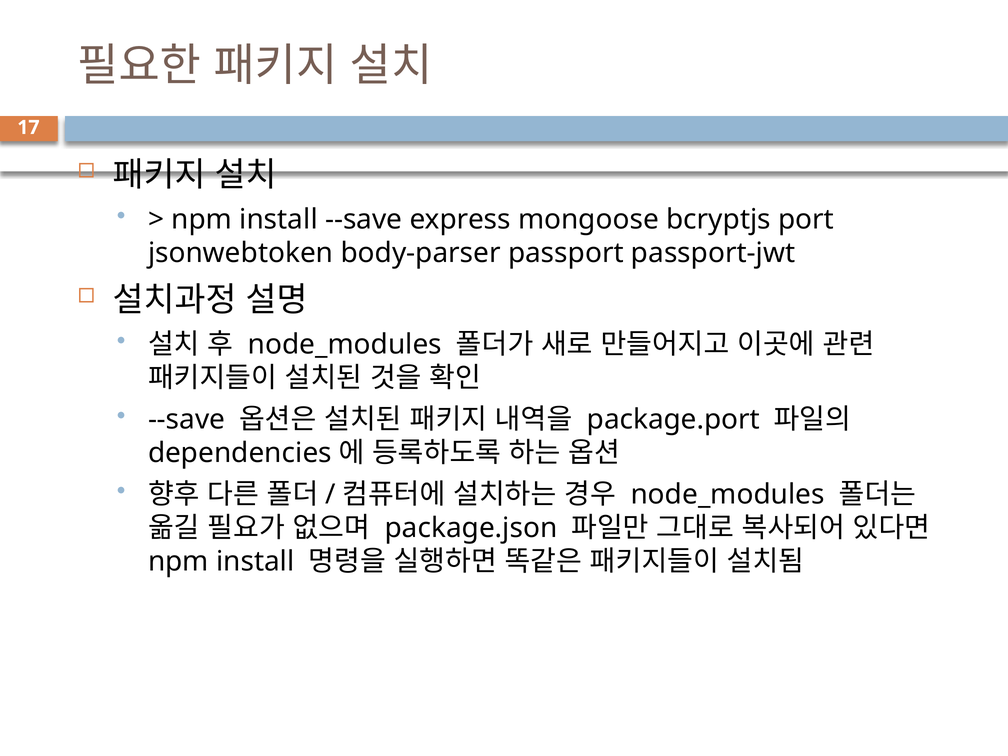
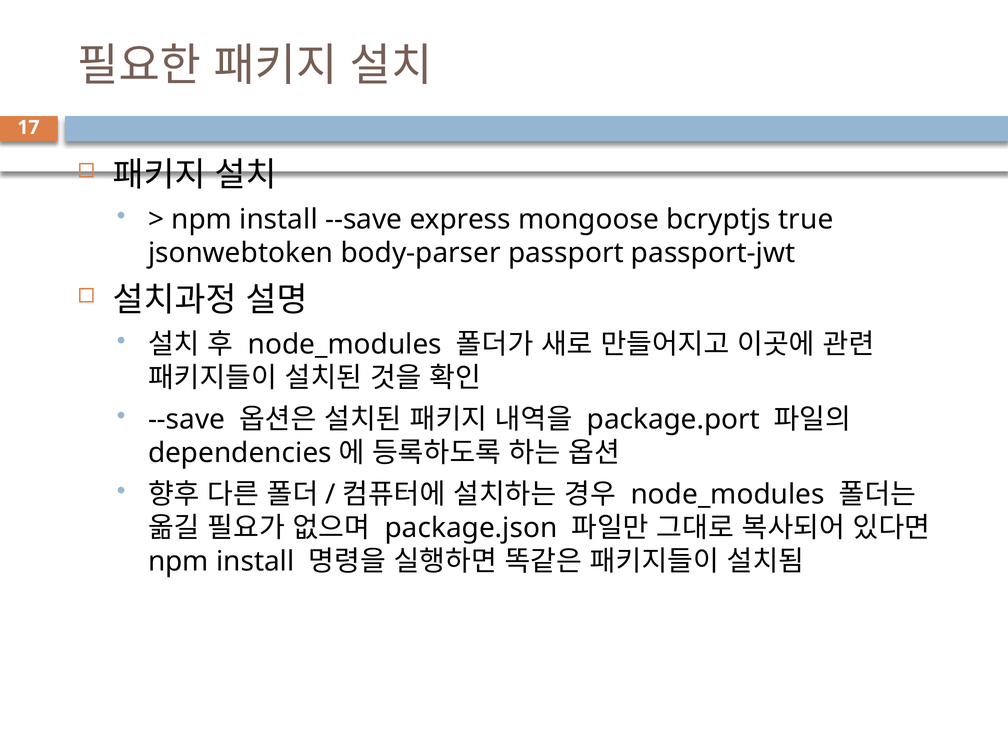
port: port -> true (806, 220)
